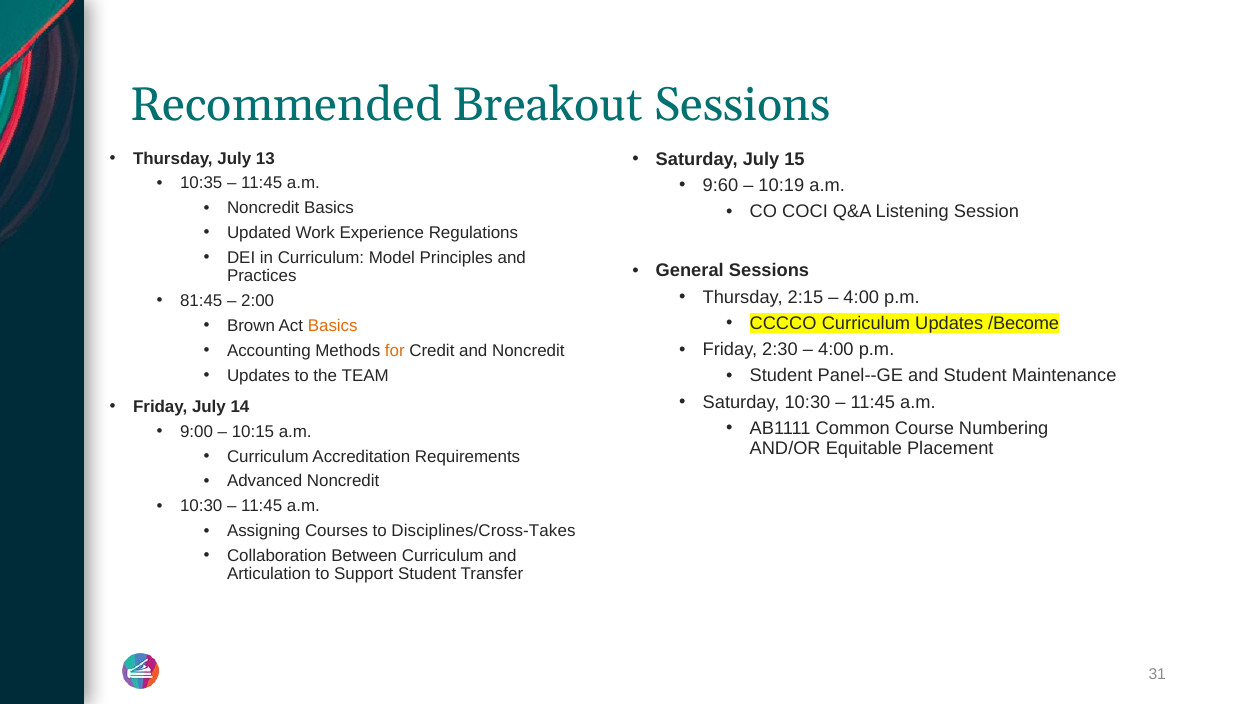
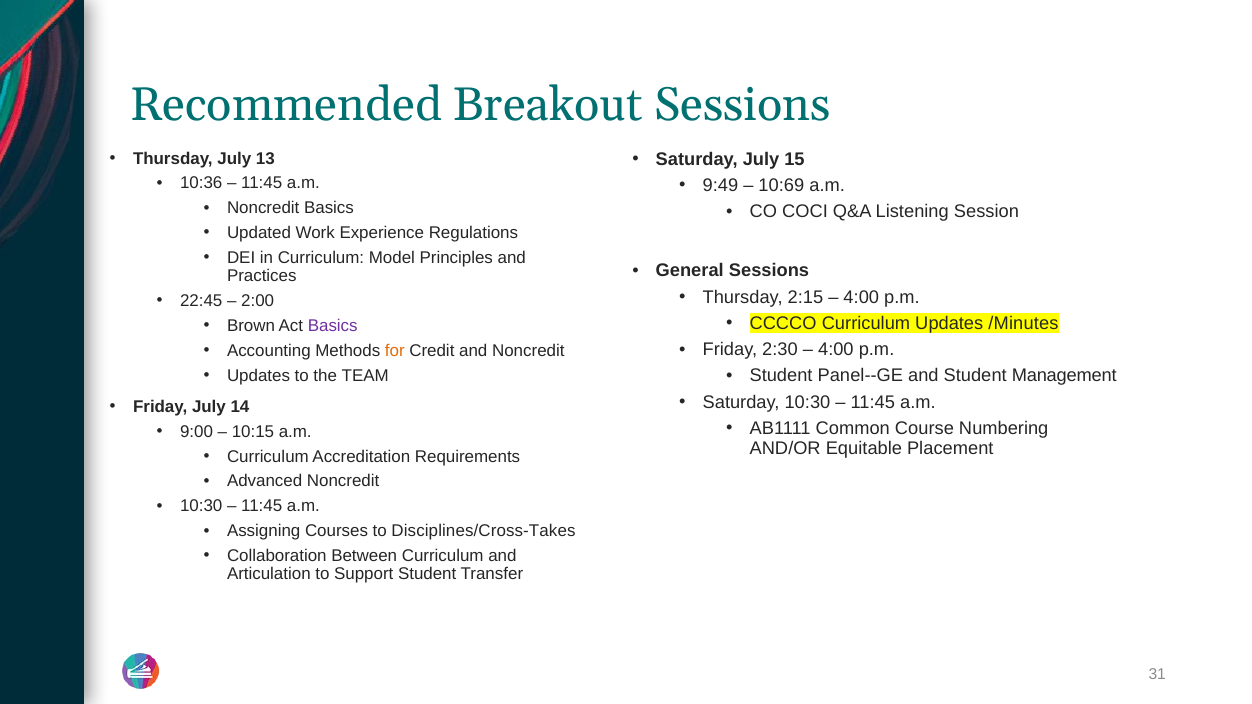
10:35: 10:35 -> 10:36 (201, 183)
9:60: 9:60 -> 9:49 (720, 186)
10:19: 10:19 -> 10:69 (781, 186)
81:45: 81:45 -> 22:45 (201, 301)
/Become: /Become -> /Minutes (1023, 324)
Basics colour: orange -> purple (333, 326)
Maintenance: Maintenance -> Management (1064, 376)
